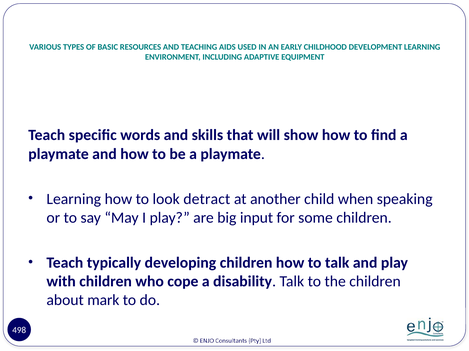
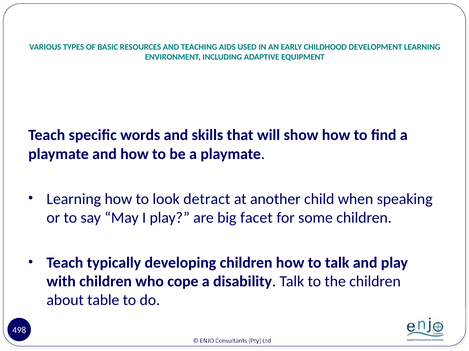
input: input -> facet (256, 218)
mark: mark -> table (103, 301)
